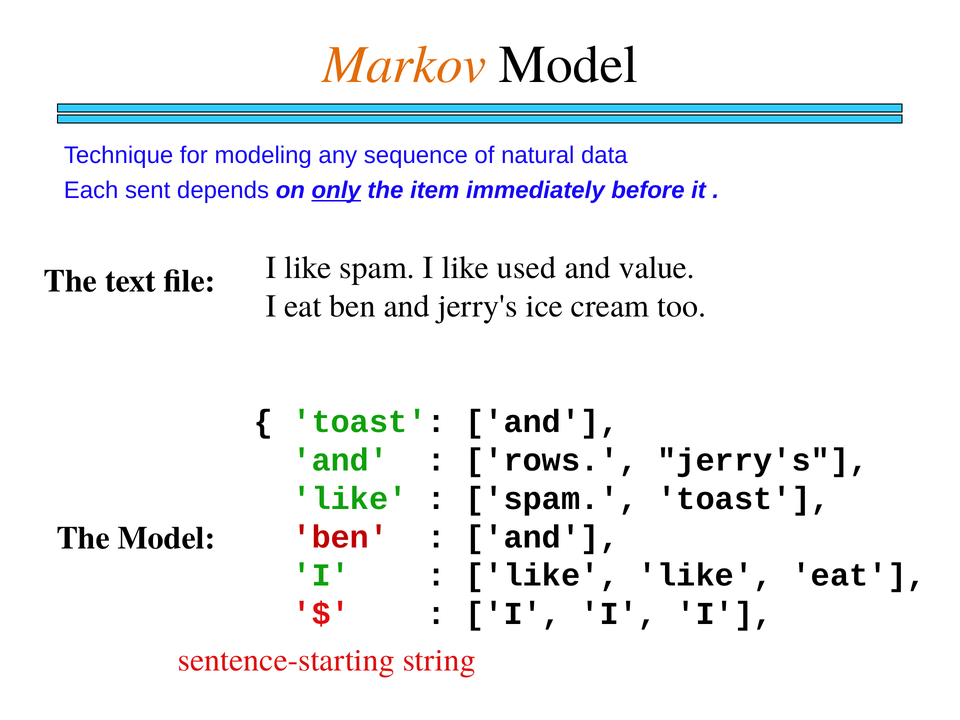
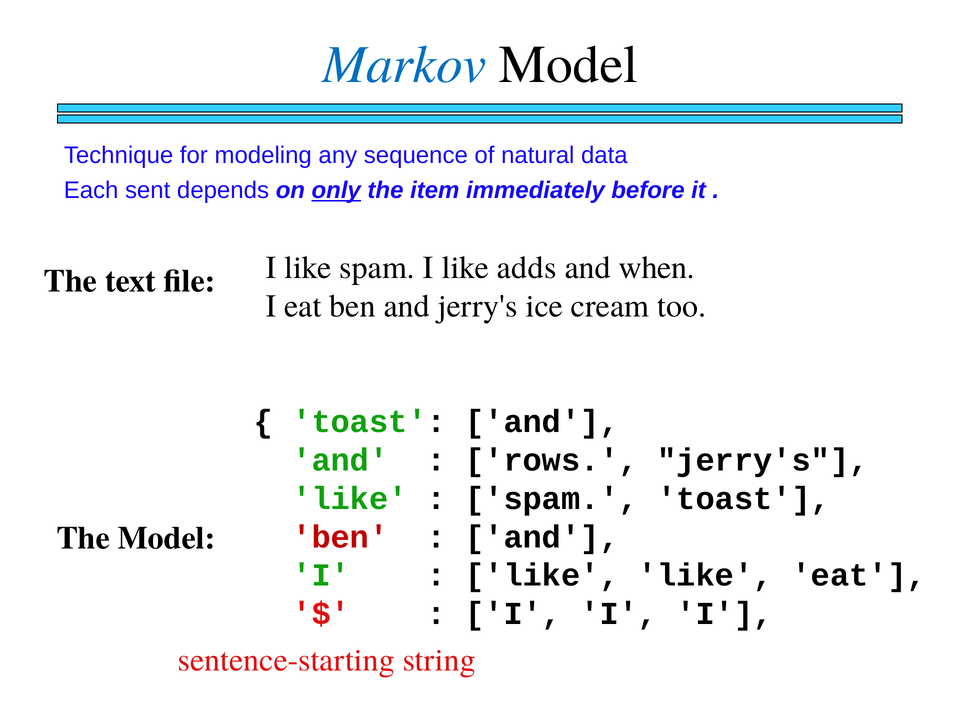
Markov colour: orange -> blue (404, 64)
used: used -> adds (527, 268)
value: value -> when (657, 268)
